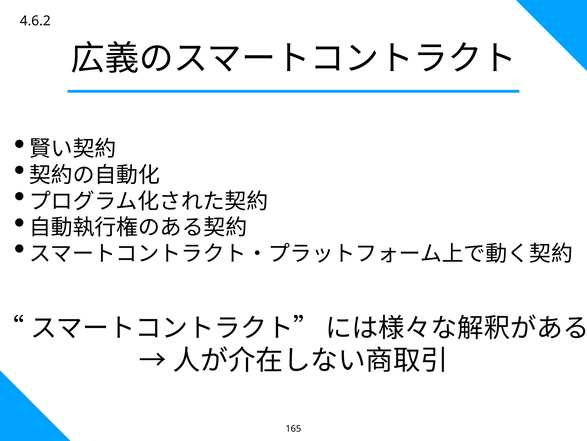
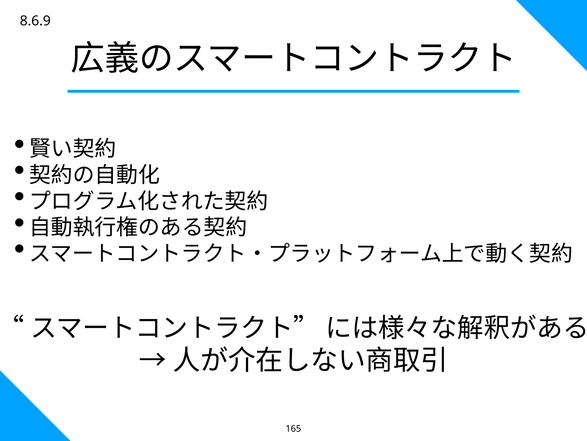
4.6.2: 4.6.2 -> 8.6.9 (35, 21)
